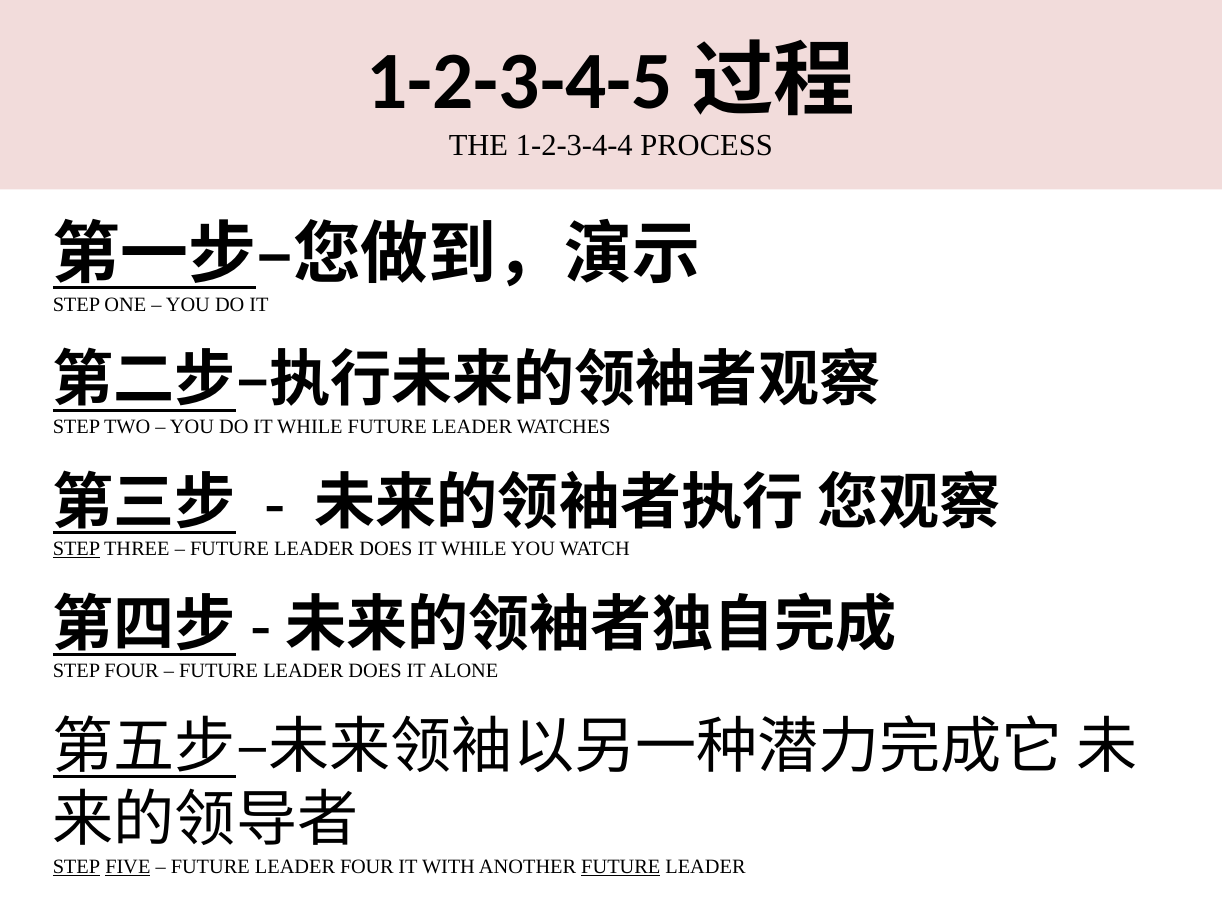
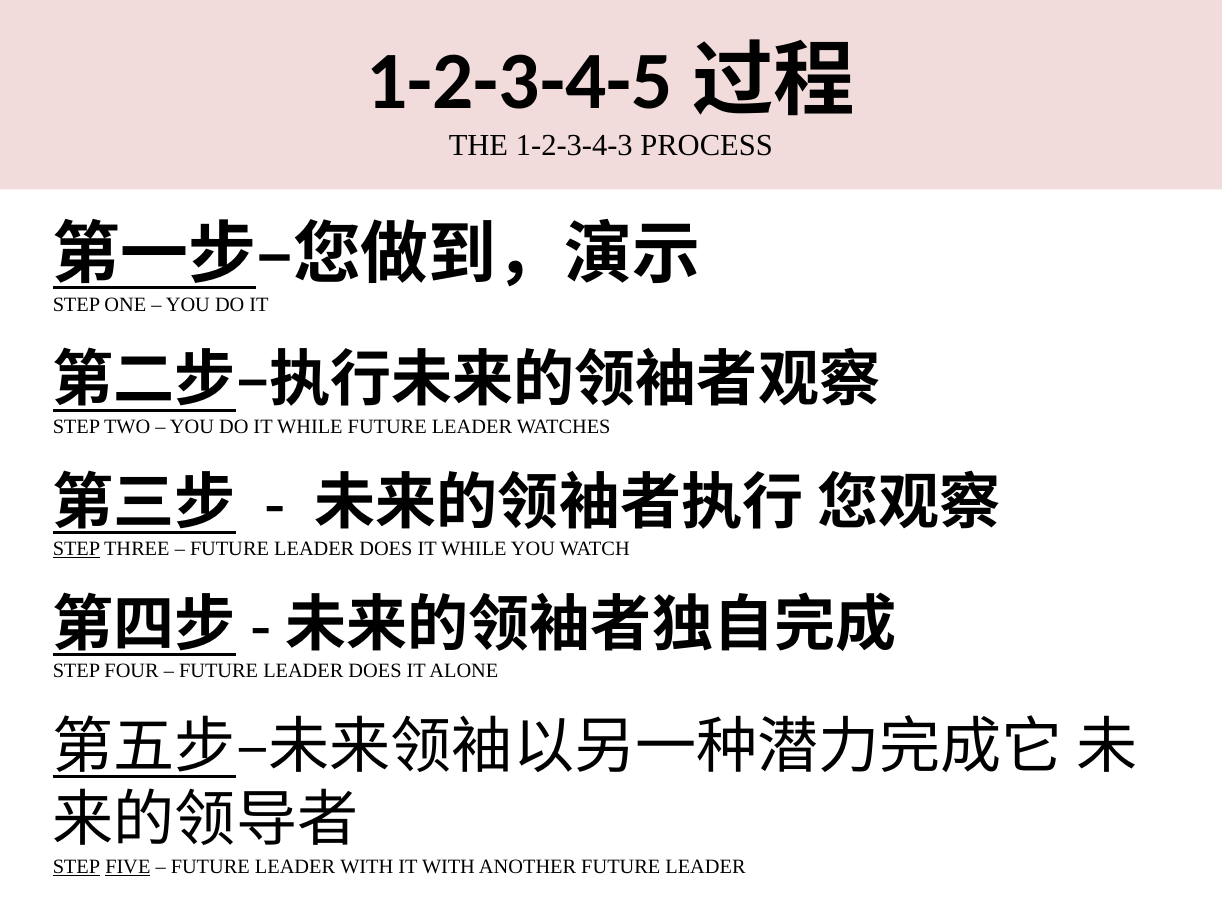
1-2-3-4-4: 1-2-3-4-4 -> 1-2-3-4-3 (574, 146)
LEADER FOUR: FOUR -> WITH (367, 867)
FUTURE underline: present -> none (621, 867)
